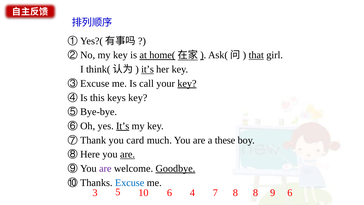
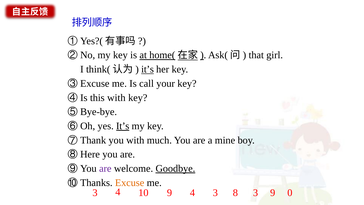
that underline: present -> none (256, 55)
key underline: present -> none (187, 83)
this keys: keys -> with (116, 98)
you card: card -> with (135, 140)
these: these -> mine (225, 140)
are underline: present -> none (128, 154)
Excuse colour: blue -> orange (130, 183)
3 5: 5 -> 4 (118, 192)
10 6: 6 -> 9 (169, 192)
4 7: 7 -> 3 (215, 192)
8 8: 8 -> 3 (255, 192)
9 6: 6 -> 0 (290, 192)
